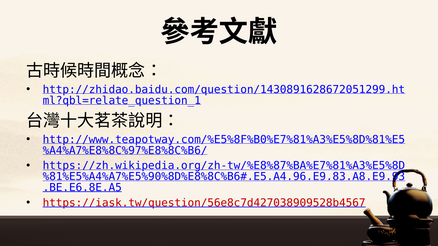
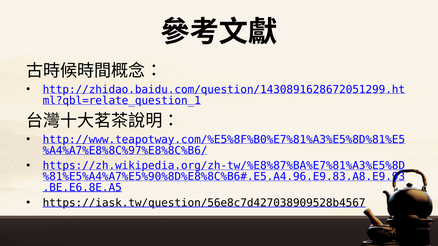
https://iask.tw/question/56e8c7d427038909528b4567 colour: red -> black (204, 203)
